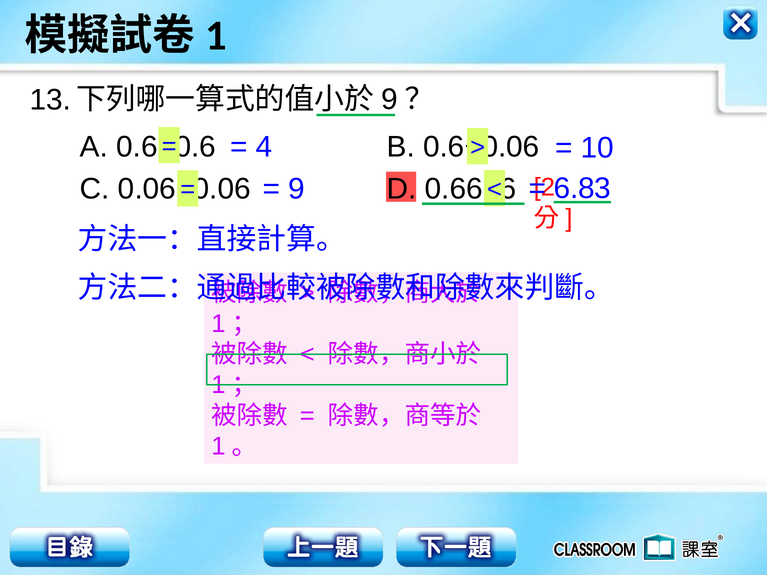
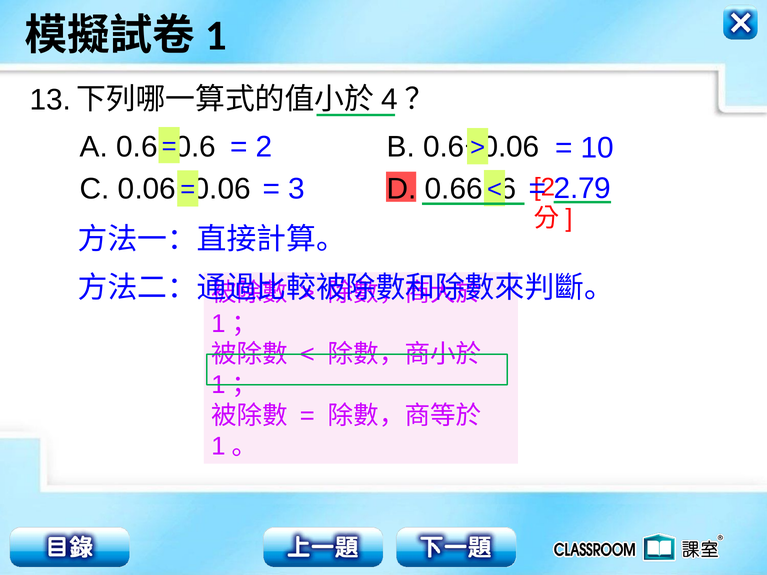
9: 9 -> 4 (389, 100)
4: 4 -> 2 (264, 147)
6.83: 6.83 -> 2.79 (582, 189)
9: 9 -> 3 (297, 189)
